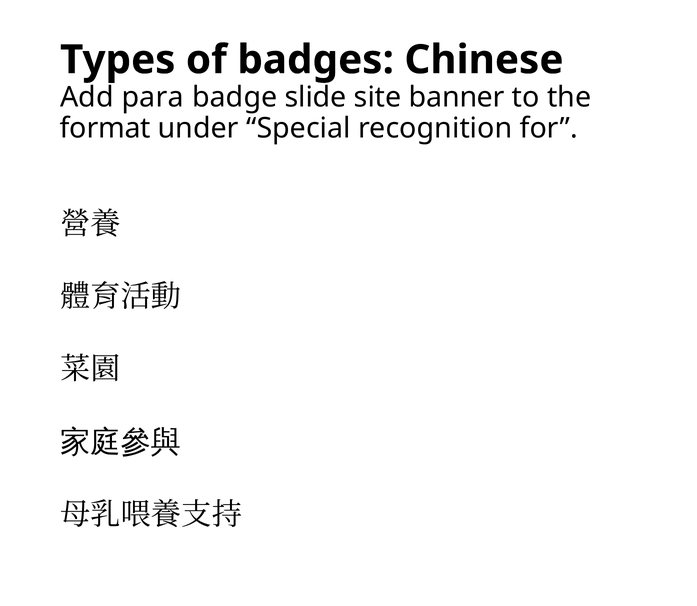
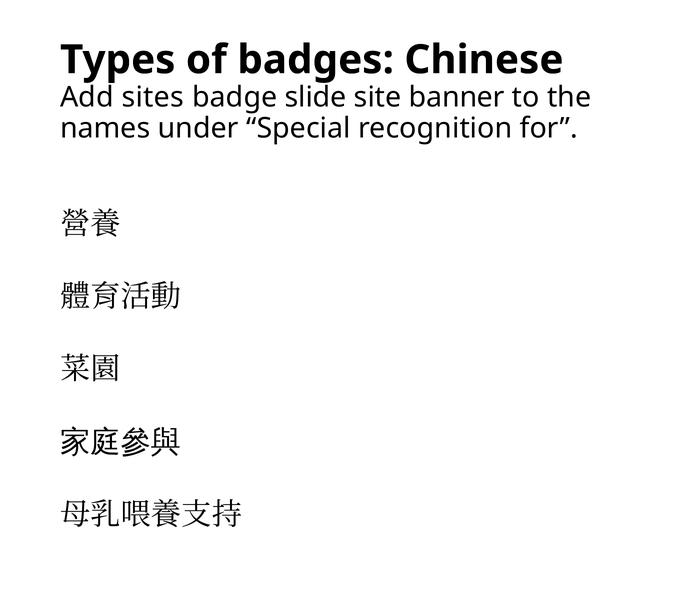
para: para -> sites (153, 97)
format: format -> names (105, 128)
